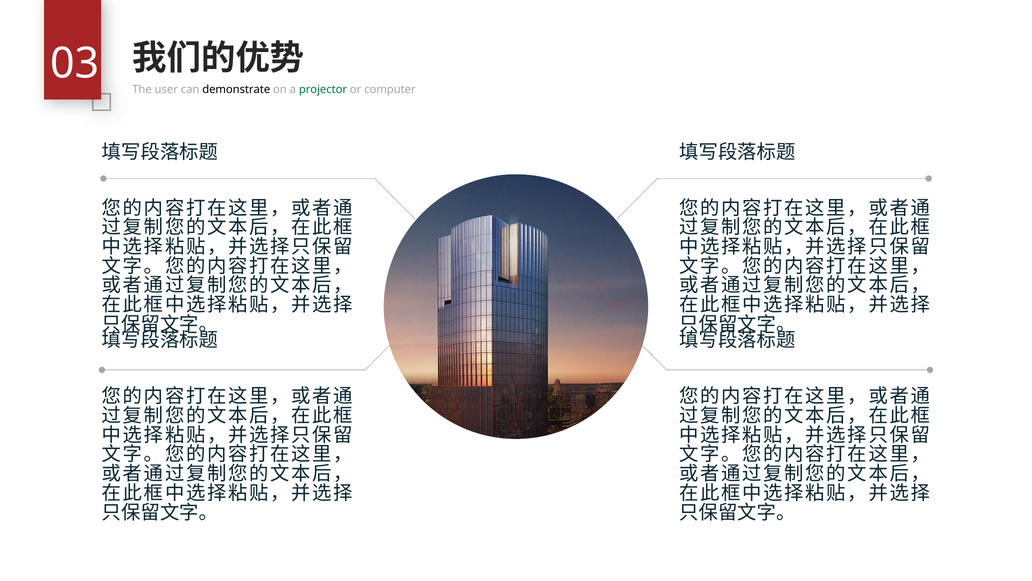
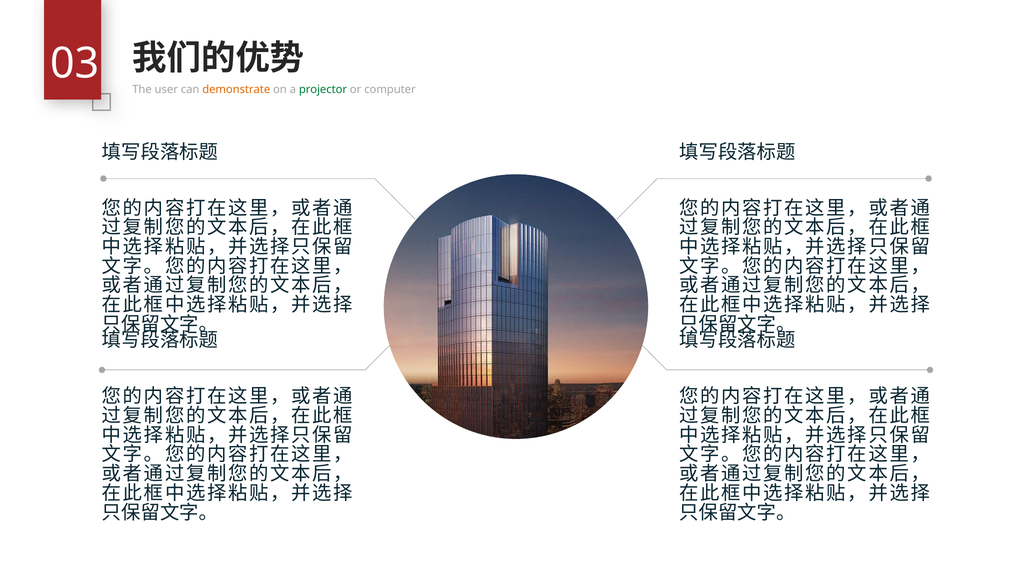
demonstrate colour: black -> orange (236, 89)
